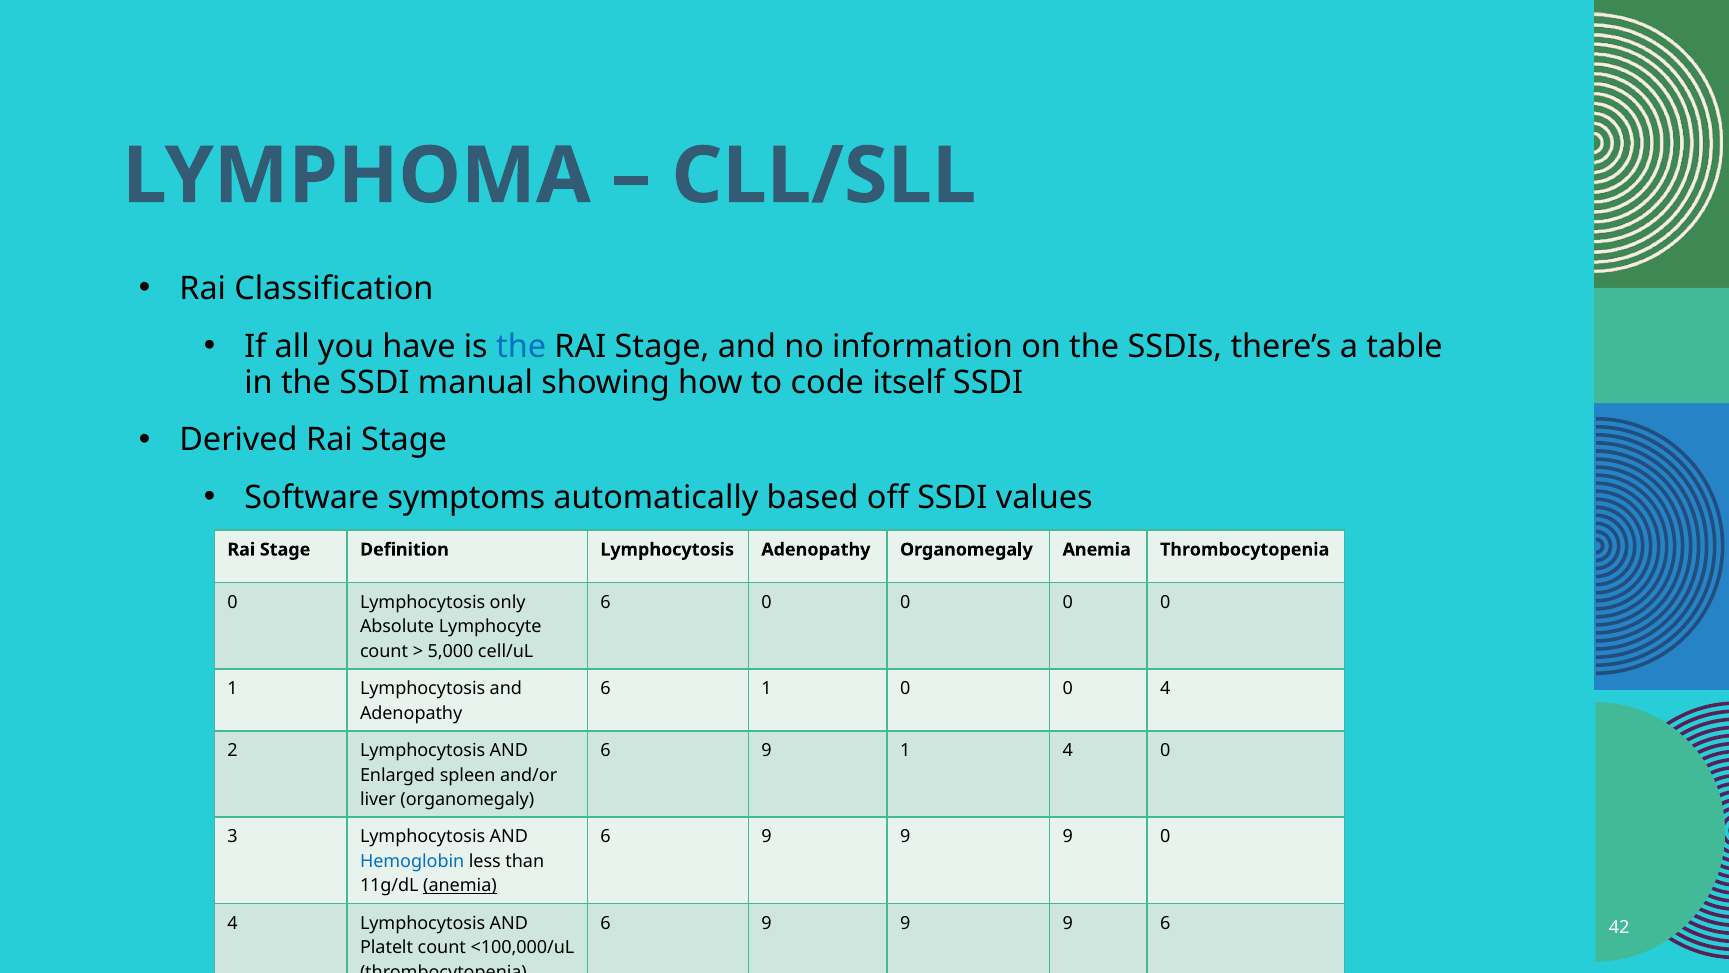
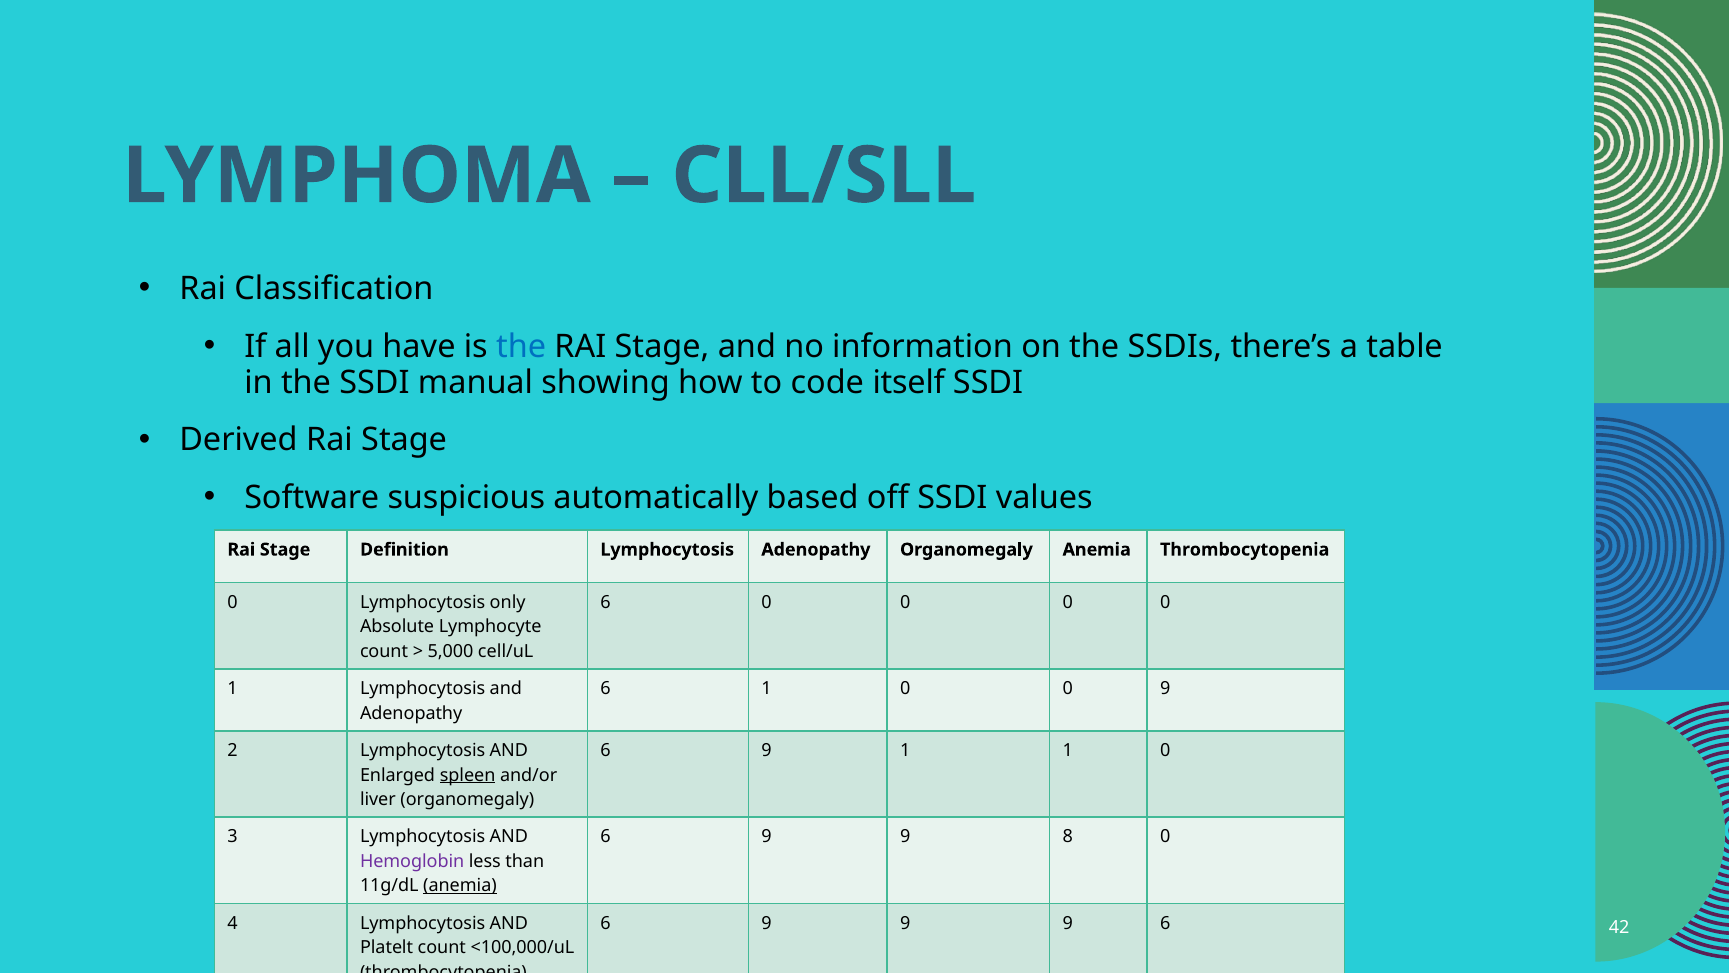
symptoms: symptoms -> suspicious (466, 497)
0 0 4: 4 -> 9 (1165, 688)
1 4: 4 -> 1 (1068, 750)
spleen underline: none -> present (468, 775)
9: 9 -> 8 (1068, 837)
Hemoglobin colour: blue -> purple (412, 861)
